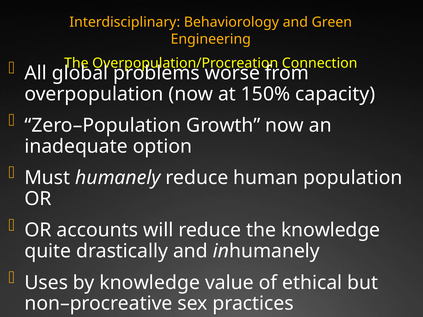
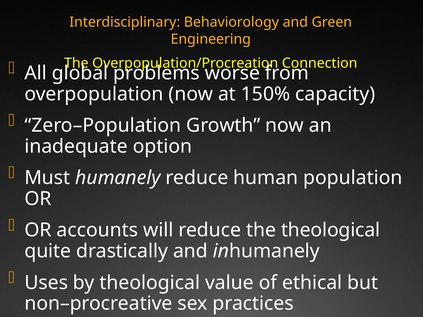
the knowledge: knowledge -> theological (331, 230)
by knowledge: knowledge -> theological (150, 283)
